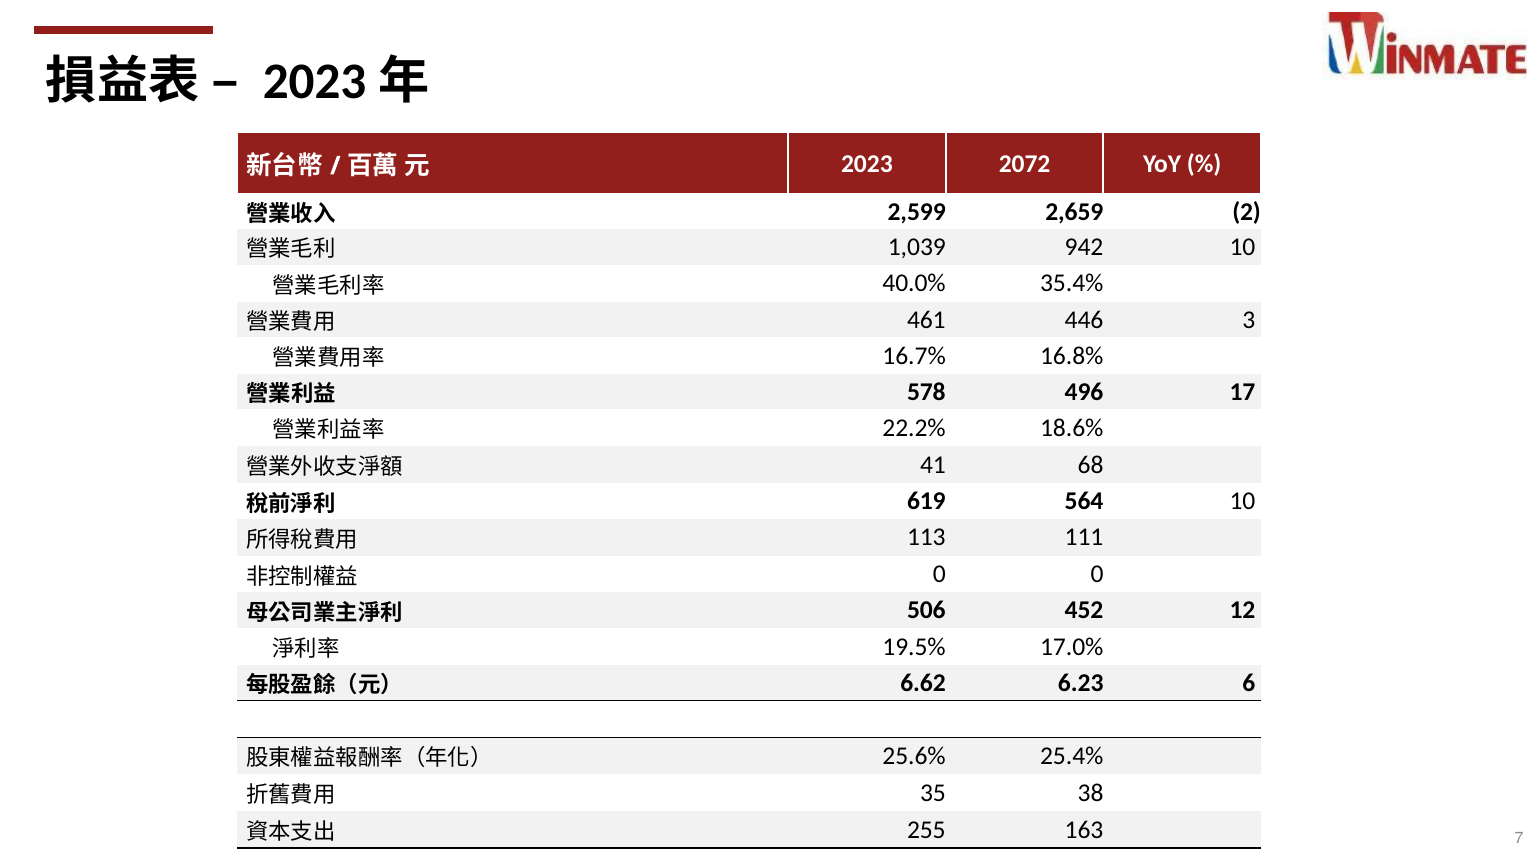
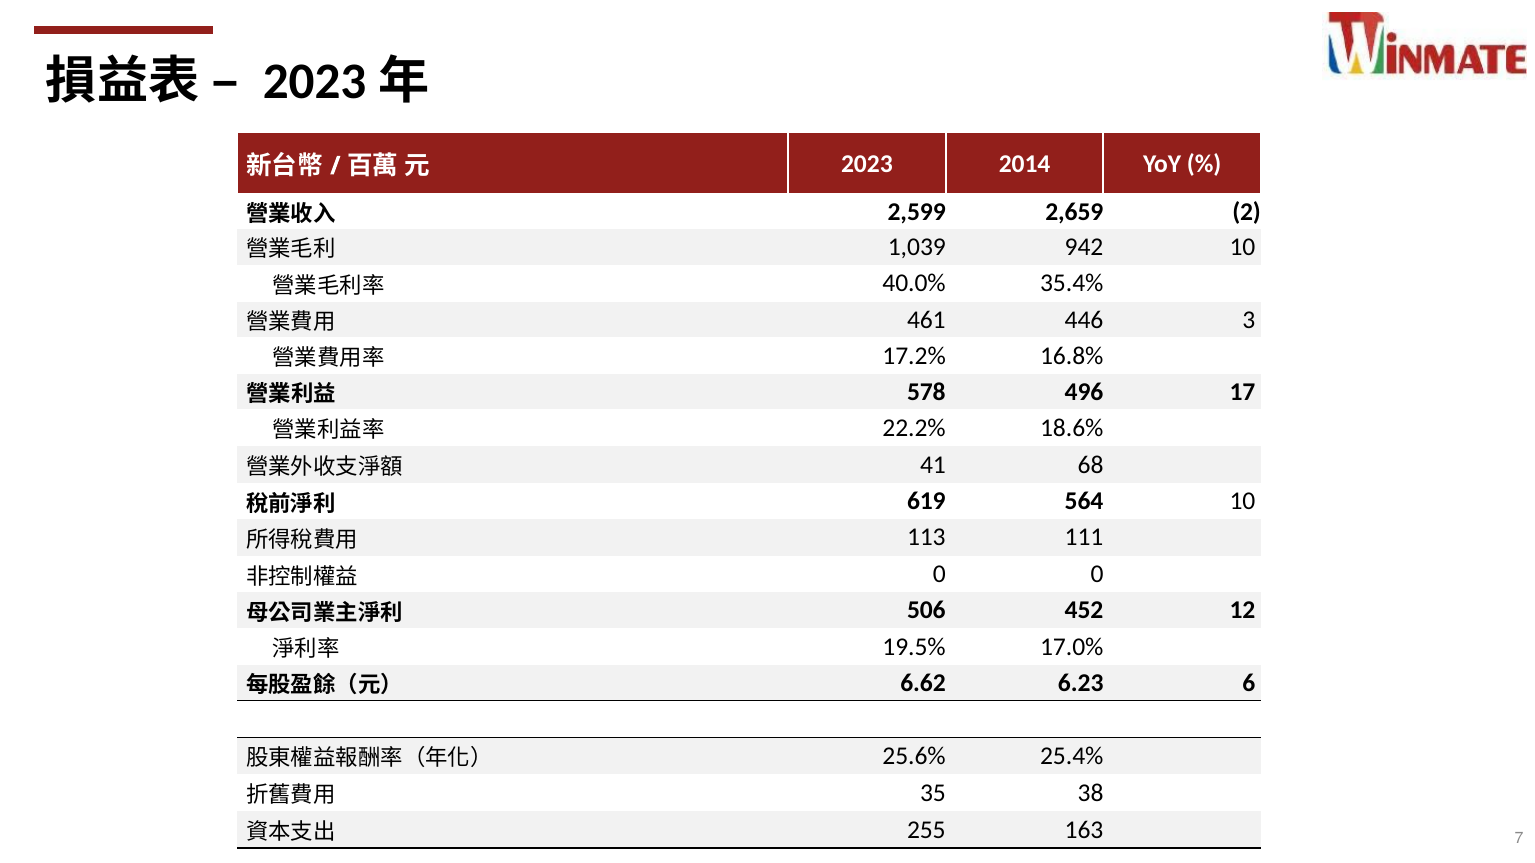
2072: 2072 -> 2014 (1025, 164)
16.7%: 16.7% -> 17.2% (914, 356)
